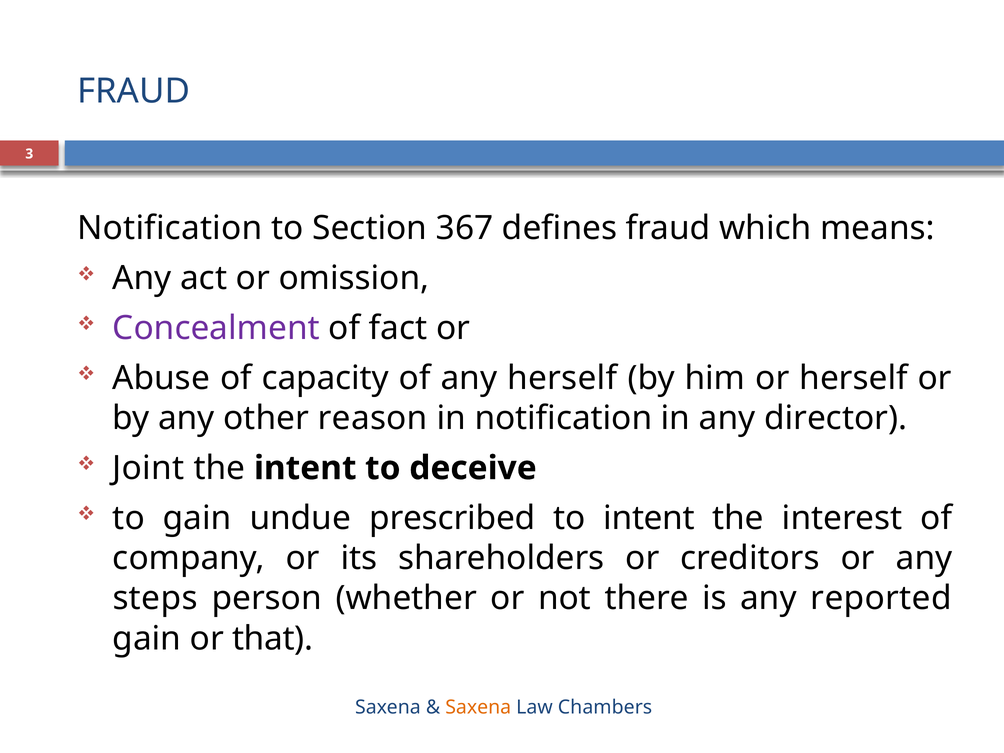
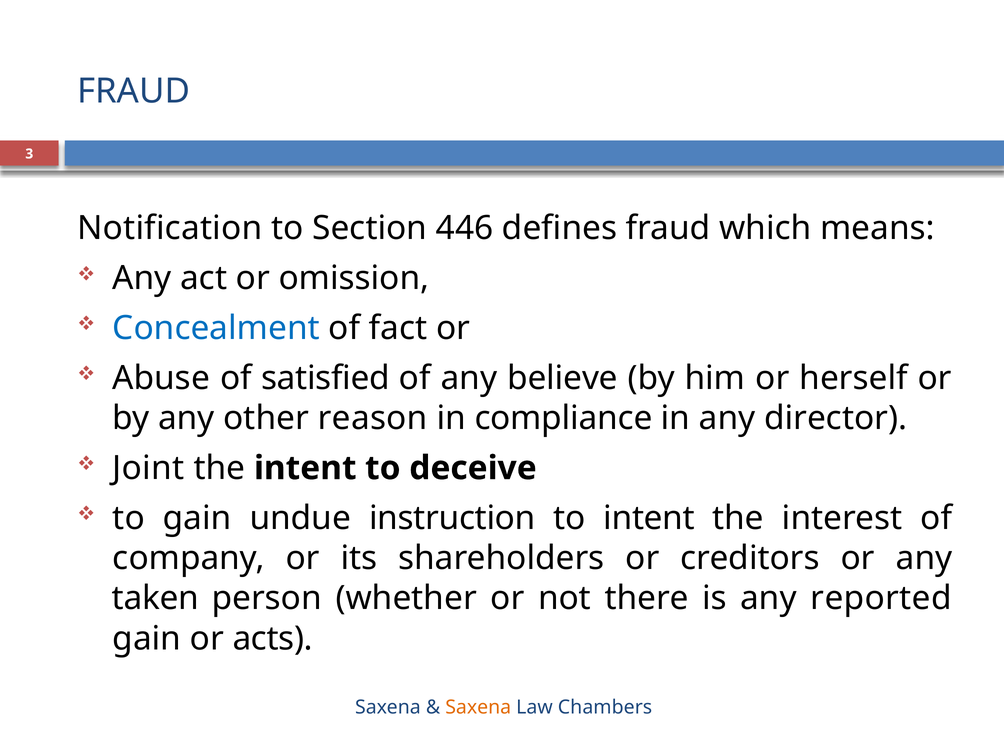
367: 367 -> 446 (465, 228)
Concealment colour: purple -> blue (216, 328)
capacity: capacity -> satisfied (325, 378)
any herself: herself -> believe (563, 378)
in notification: notification -> compliance (563, 418)
prescribed: prescribed -> instruction (452, 518)
steps: steps -> taken (155, 598)
that: that -> acts (273, 639)
